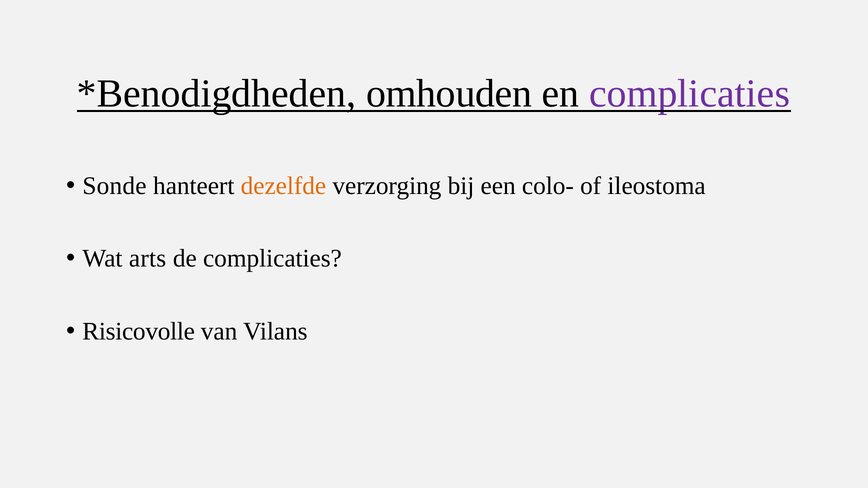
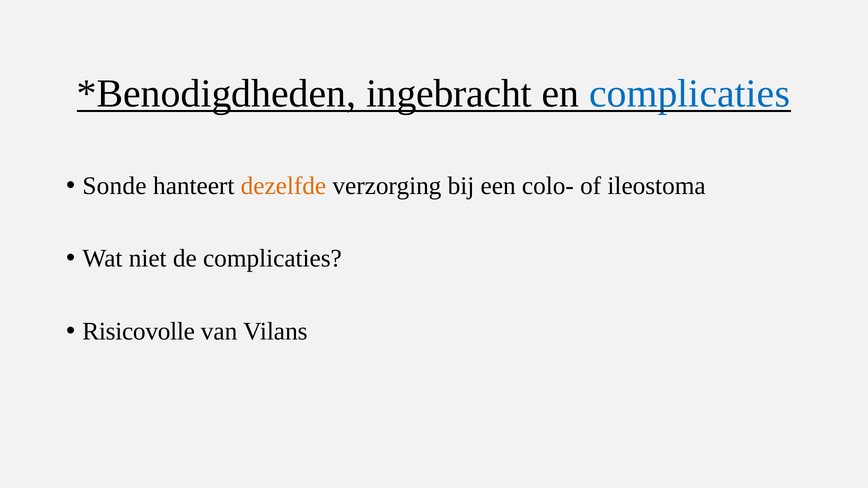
omhouden: omhouden -> ingebracht (449, 94)
complicaties colour: purple -> blue (690, 94)
arts: arts -> niet (148, 259)
